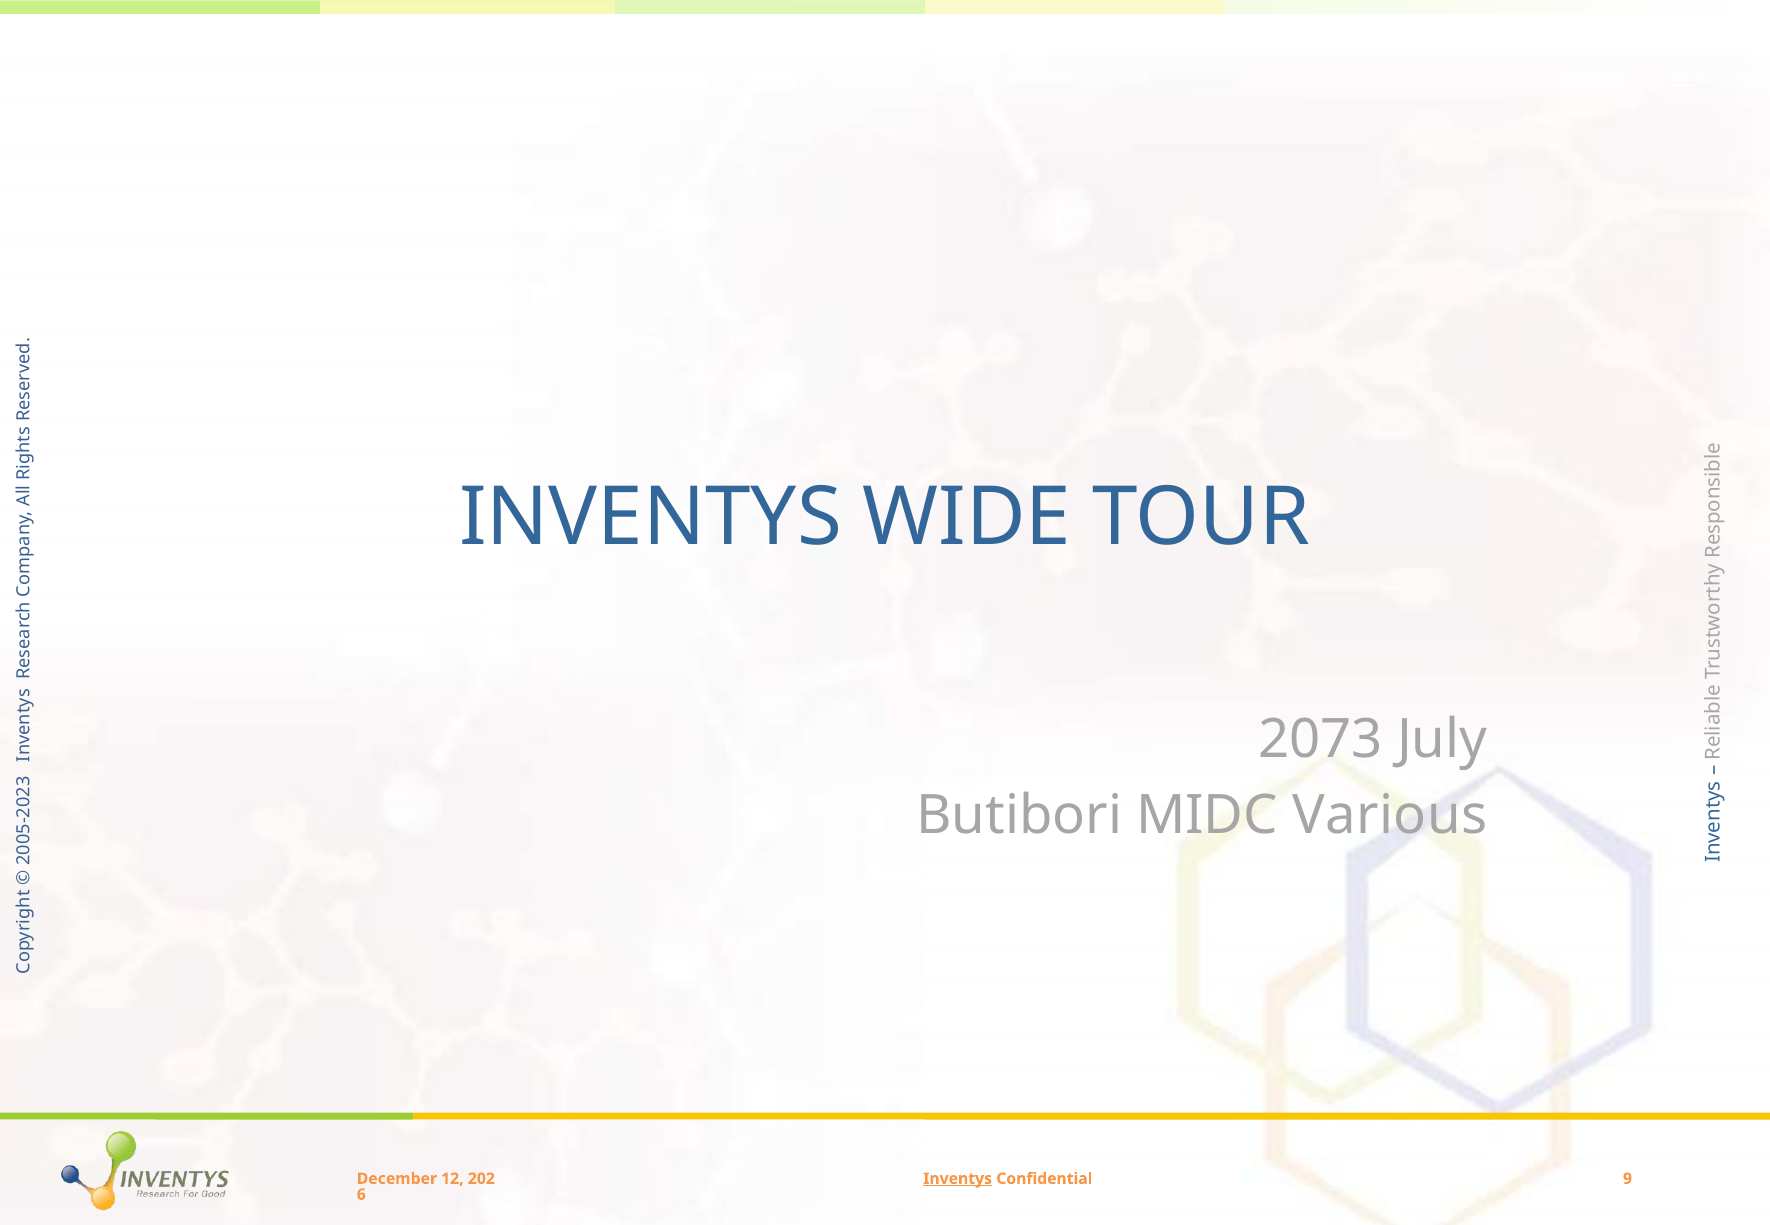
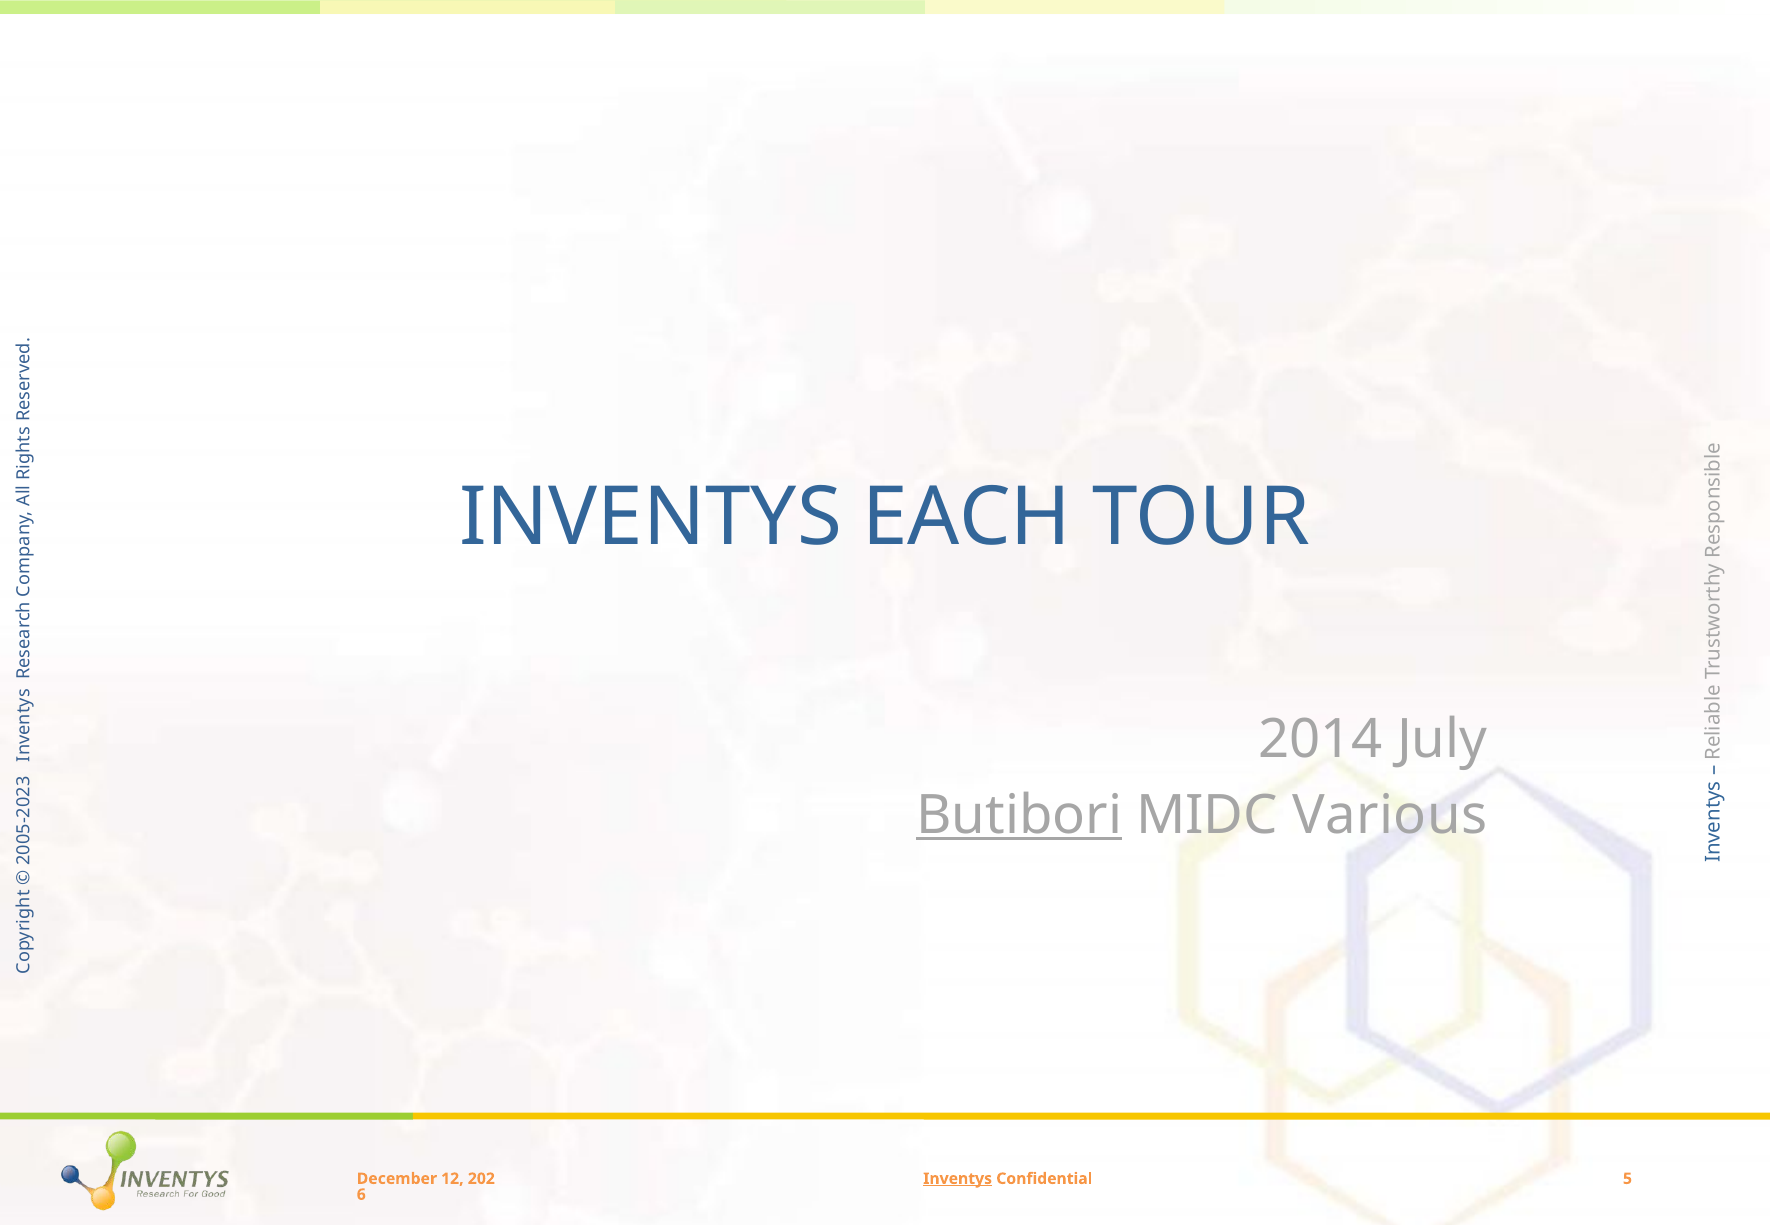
WIDE: WIDE -> EACH (967, 518)
2073: 2073 -> 2014 (1321, 739)
Butibori underline: none -> present (1019, 816)
Confidential 9: 9 -> 5 (1627, 1179)
